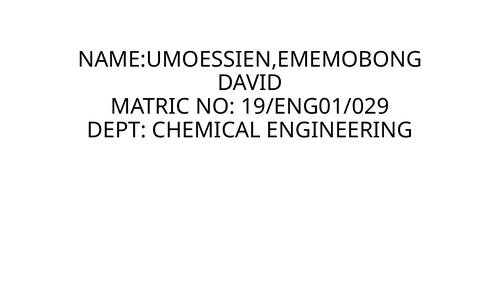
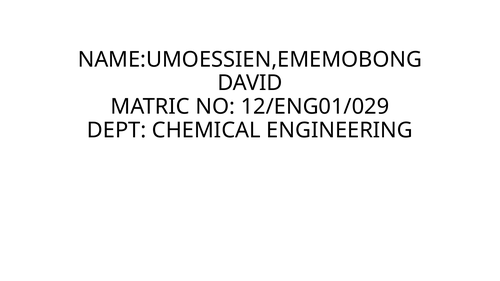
19/ENG01/029: 19/ENG01/029 -> 12/ENG01/029 (315, 107)
